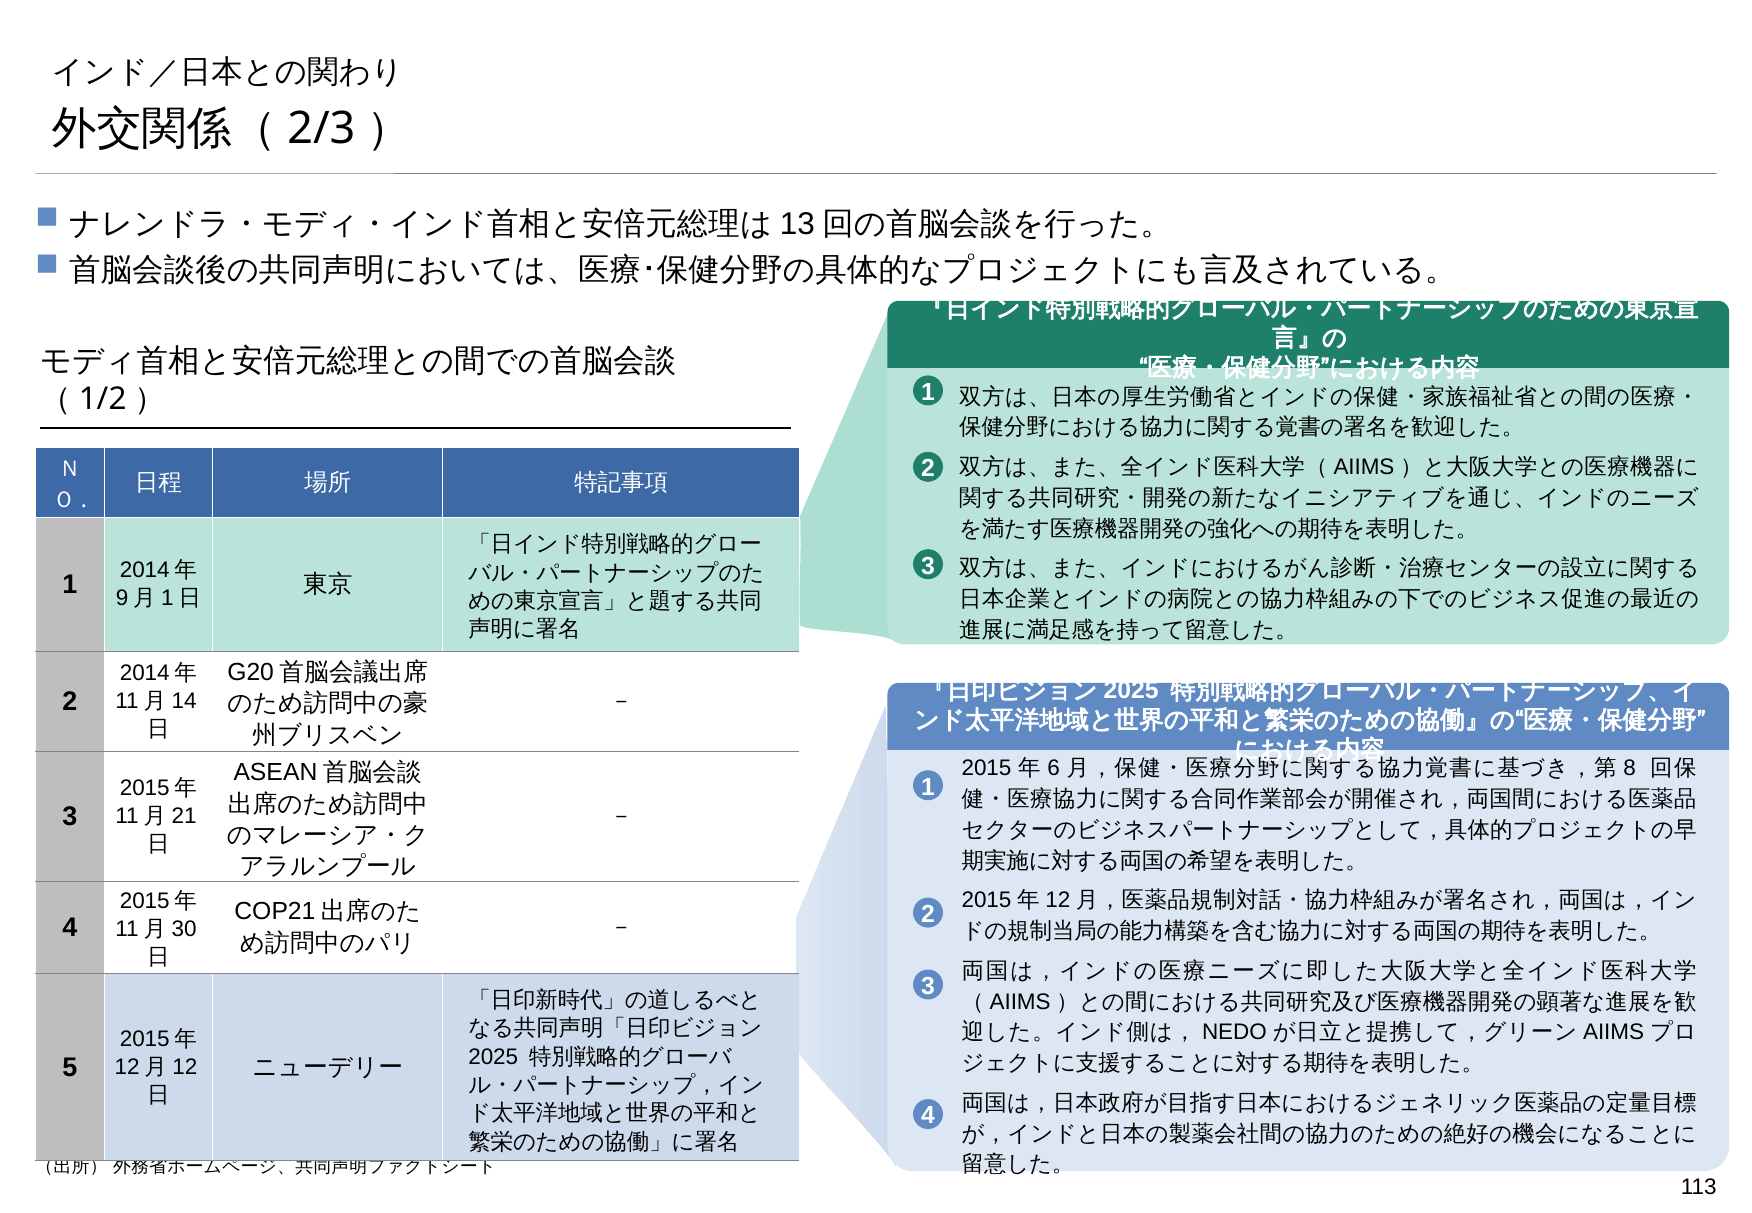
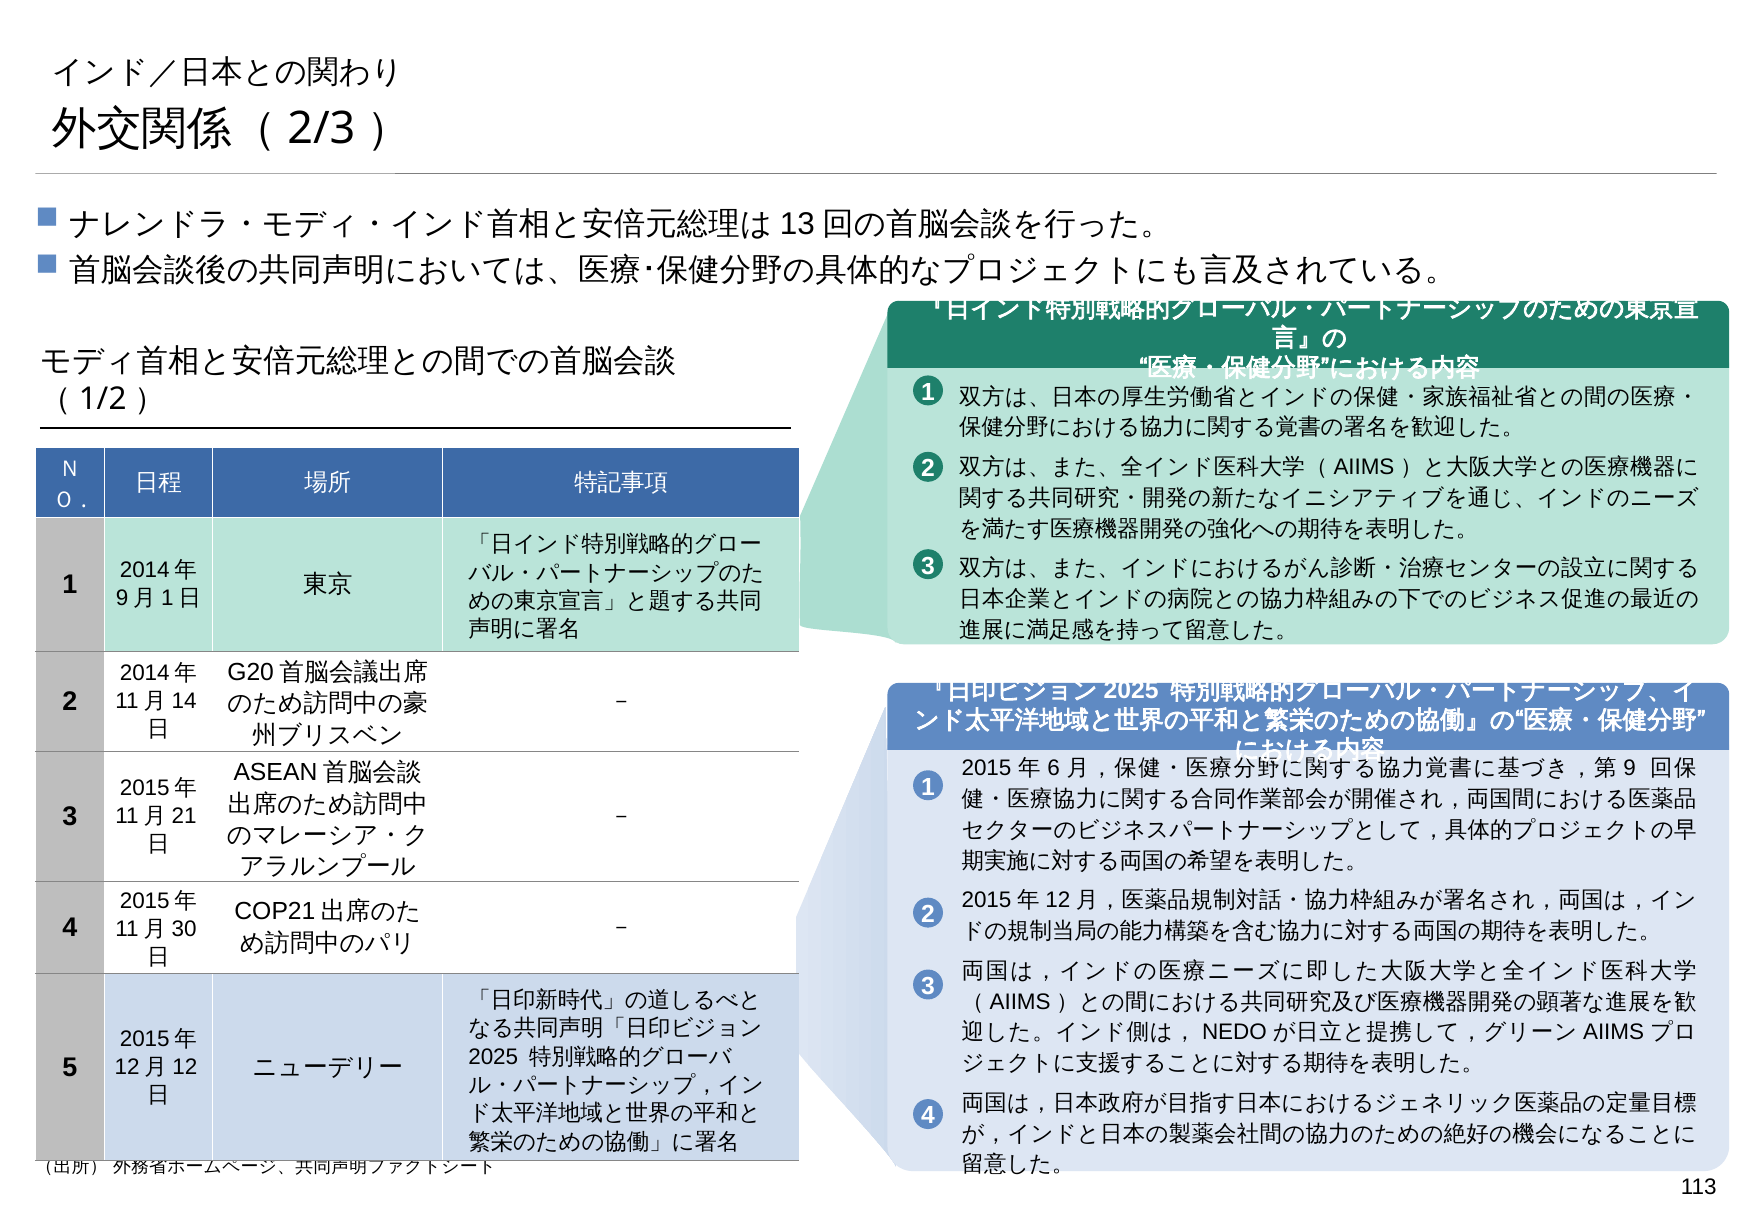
8: 8 -> 9 (1630, 768)
